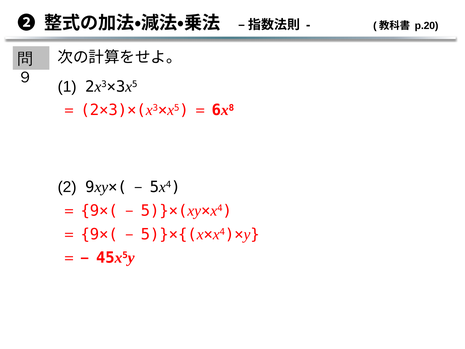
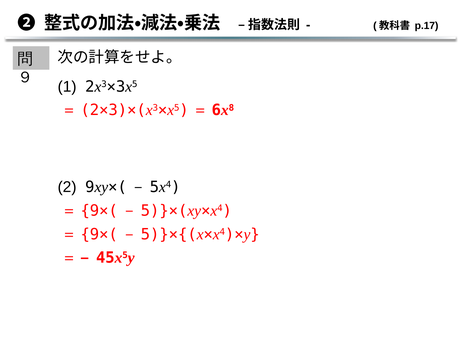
p.20: p.20 -> p.17 (427, 26)
